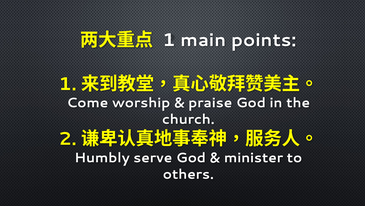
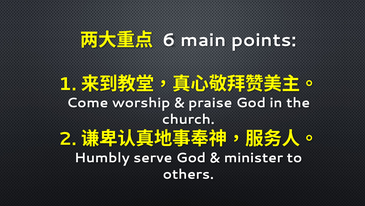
1: 1 -> 6 (169, 40)
